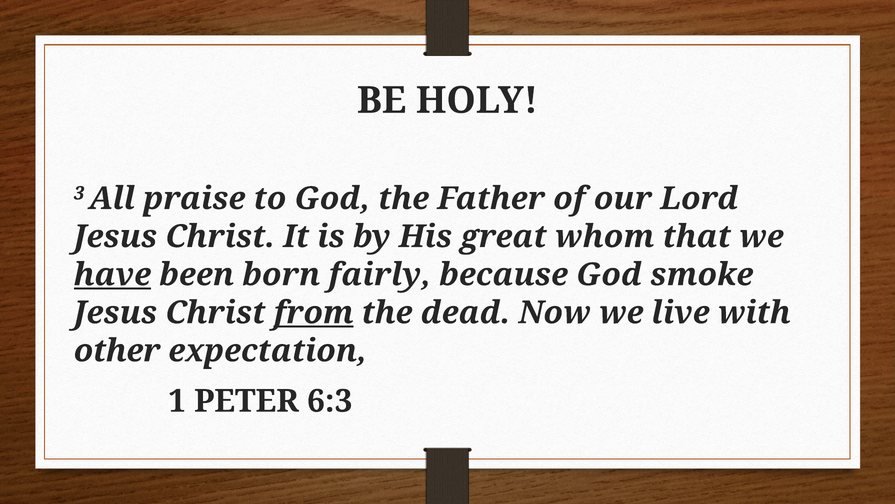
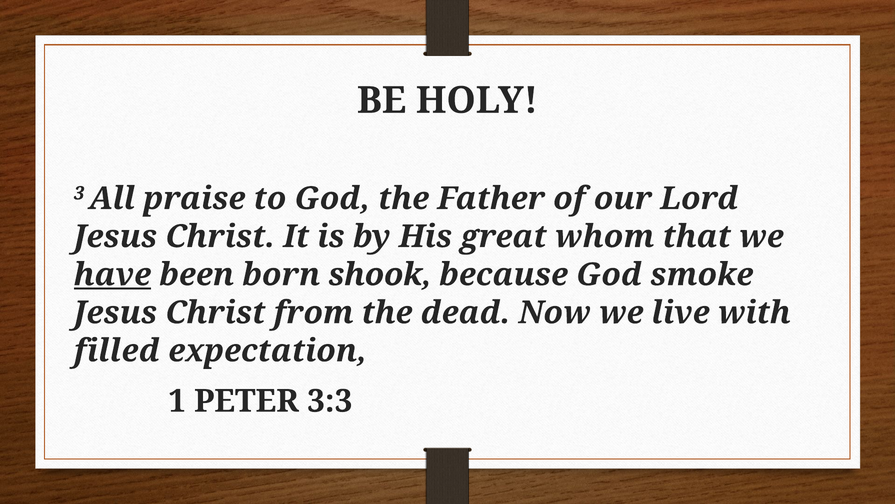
fairly: fairly -> shook (380, 274)
from underline: present -> none (314, 312)
other: other -> filled (117, 350)
6:3: 6:3 -> 3:3 (330, 401)
